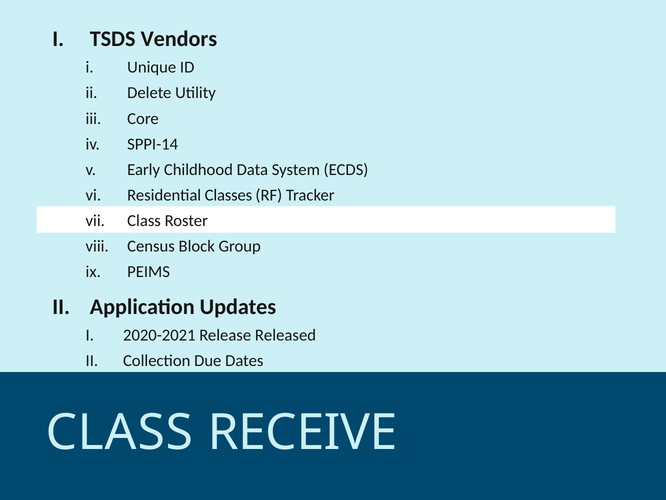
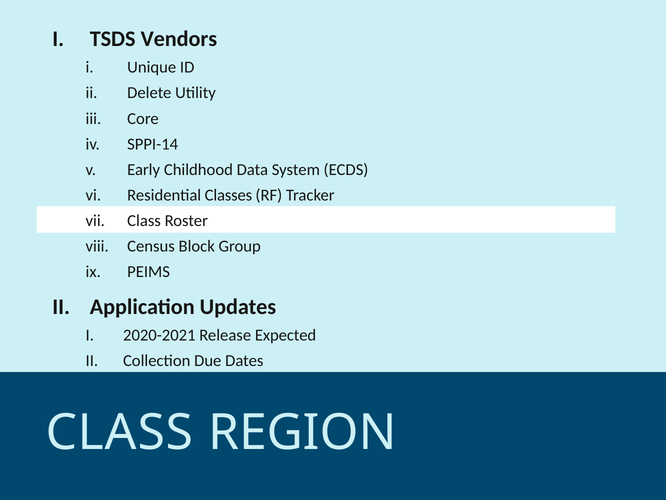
Released: Released -> Expected (286, 335)
RECEIVE: RECEIVE -> REGION (302, 432)
